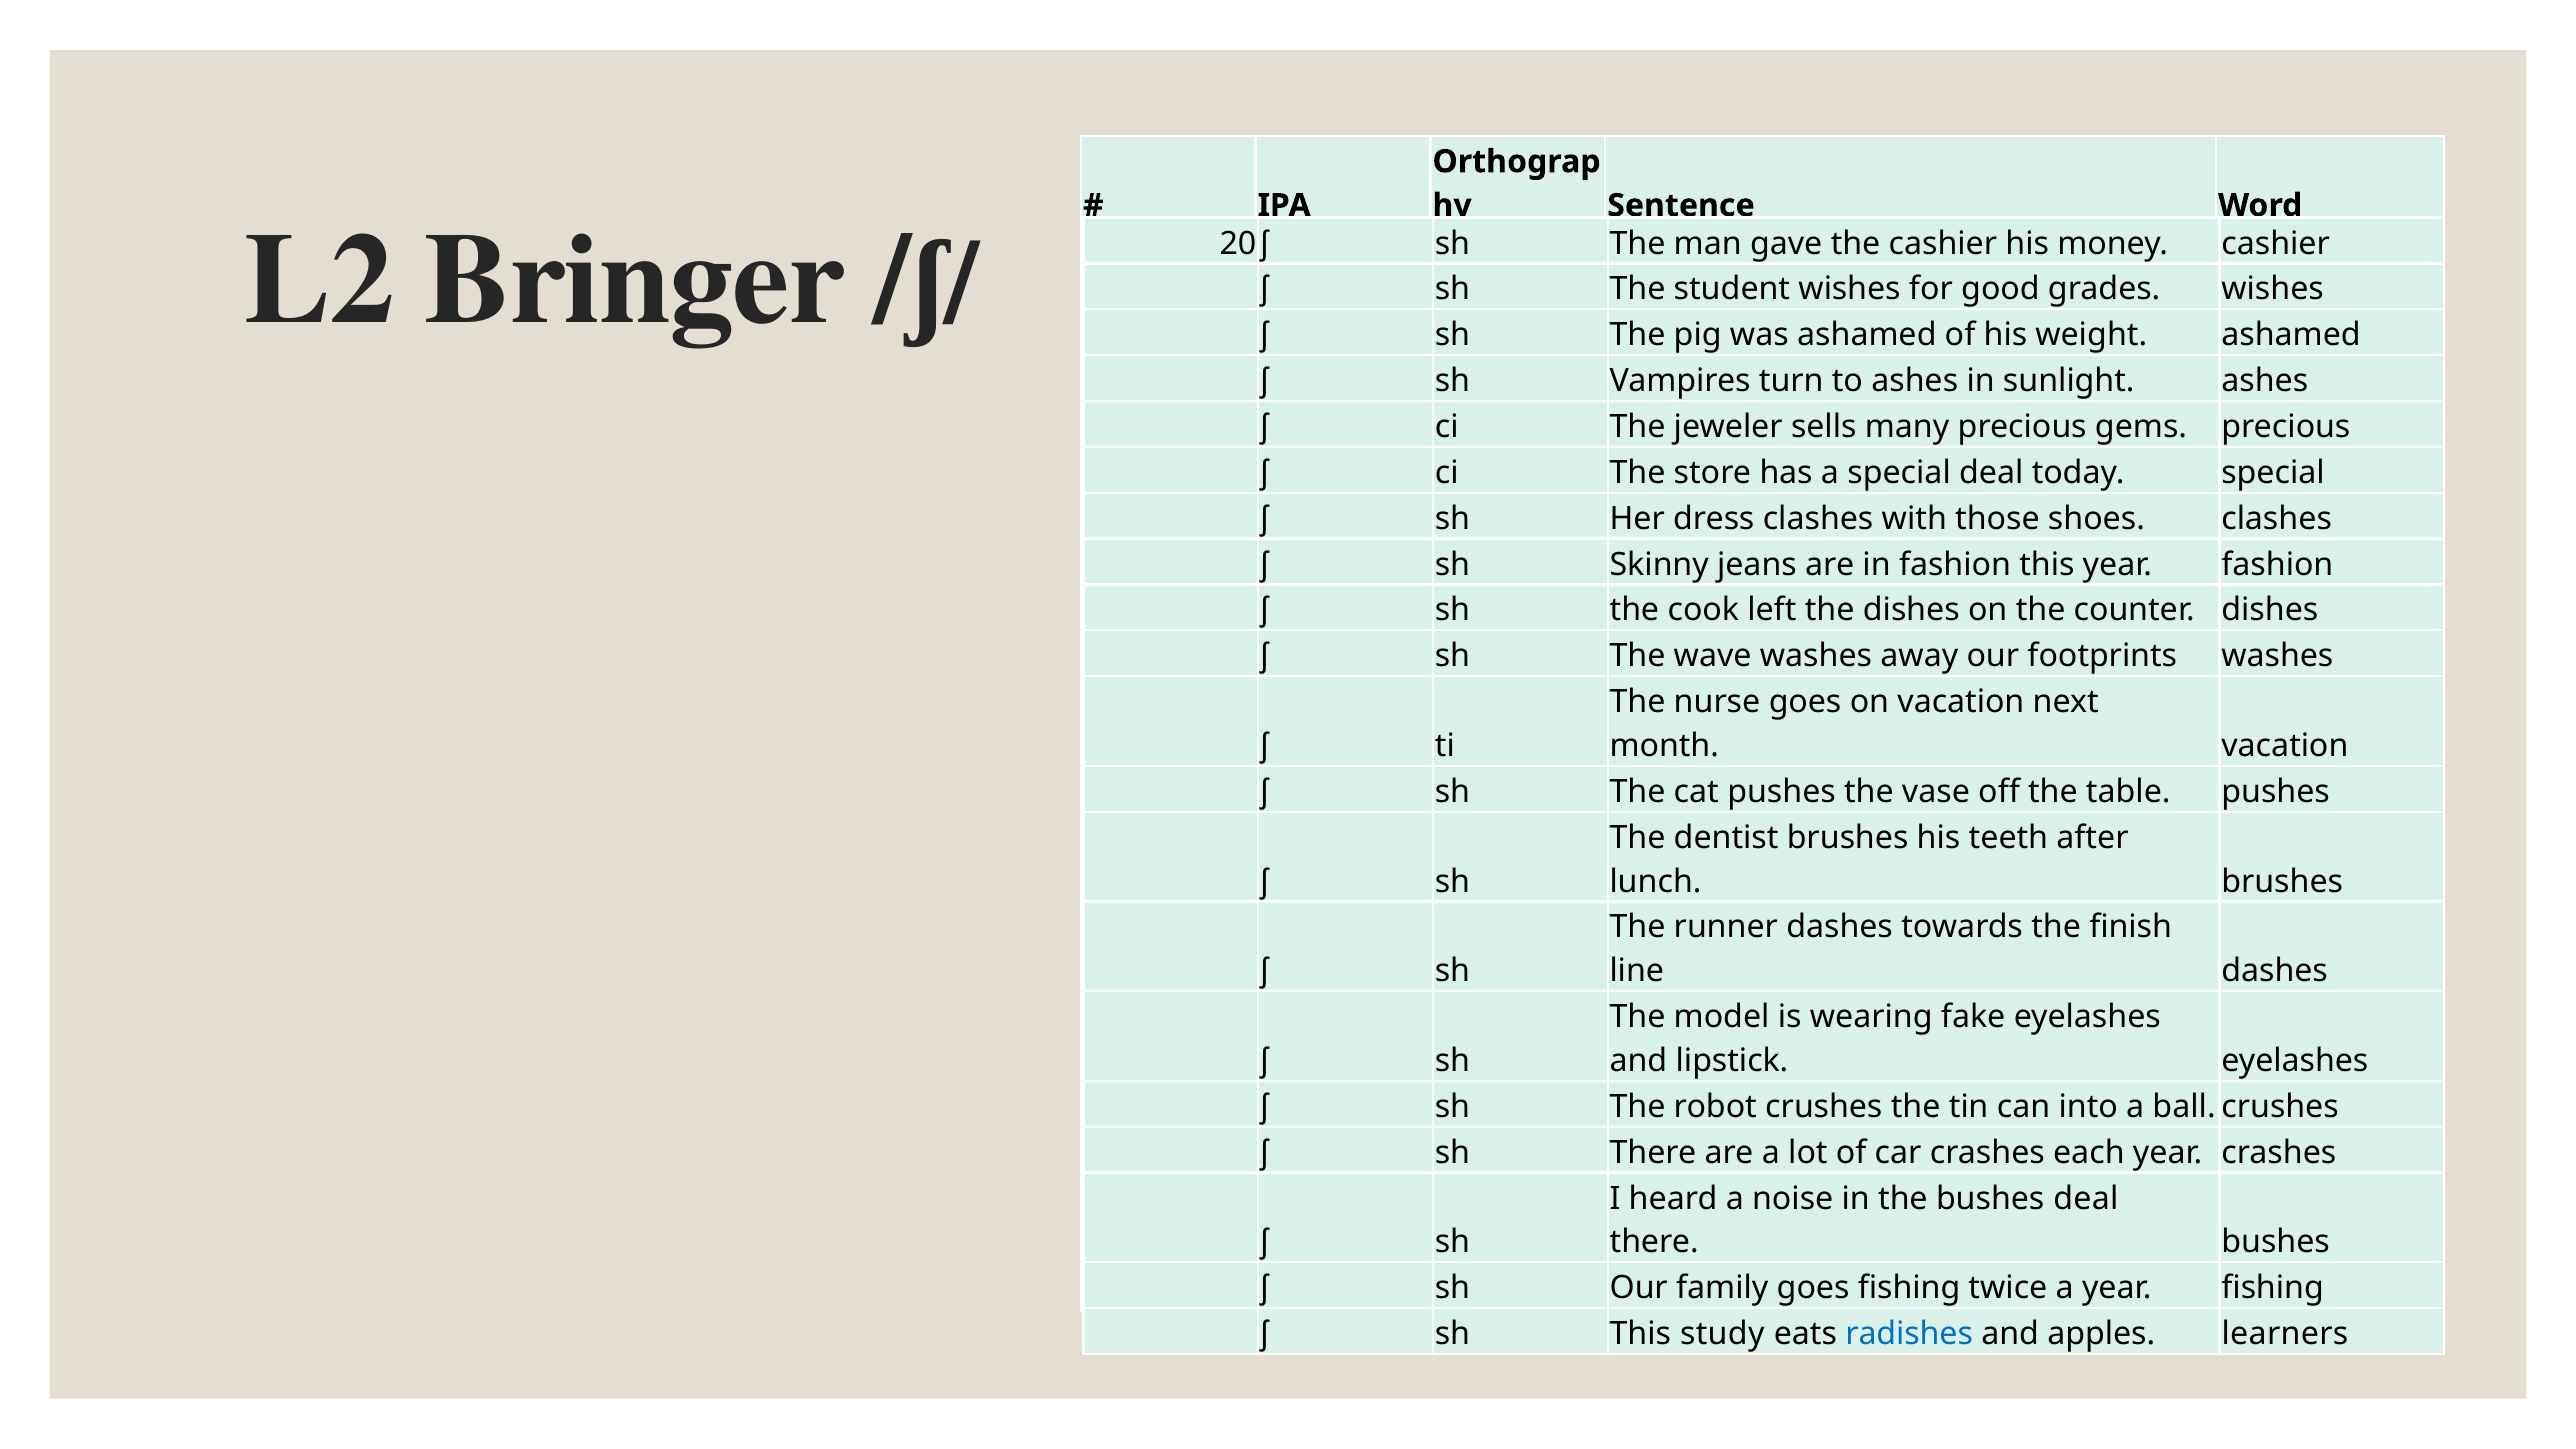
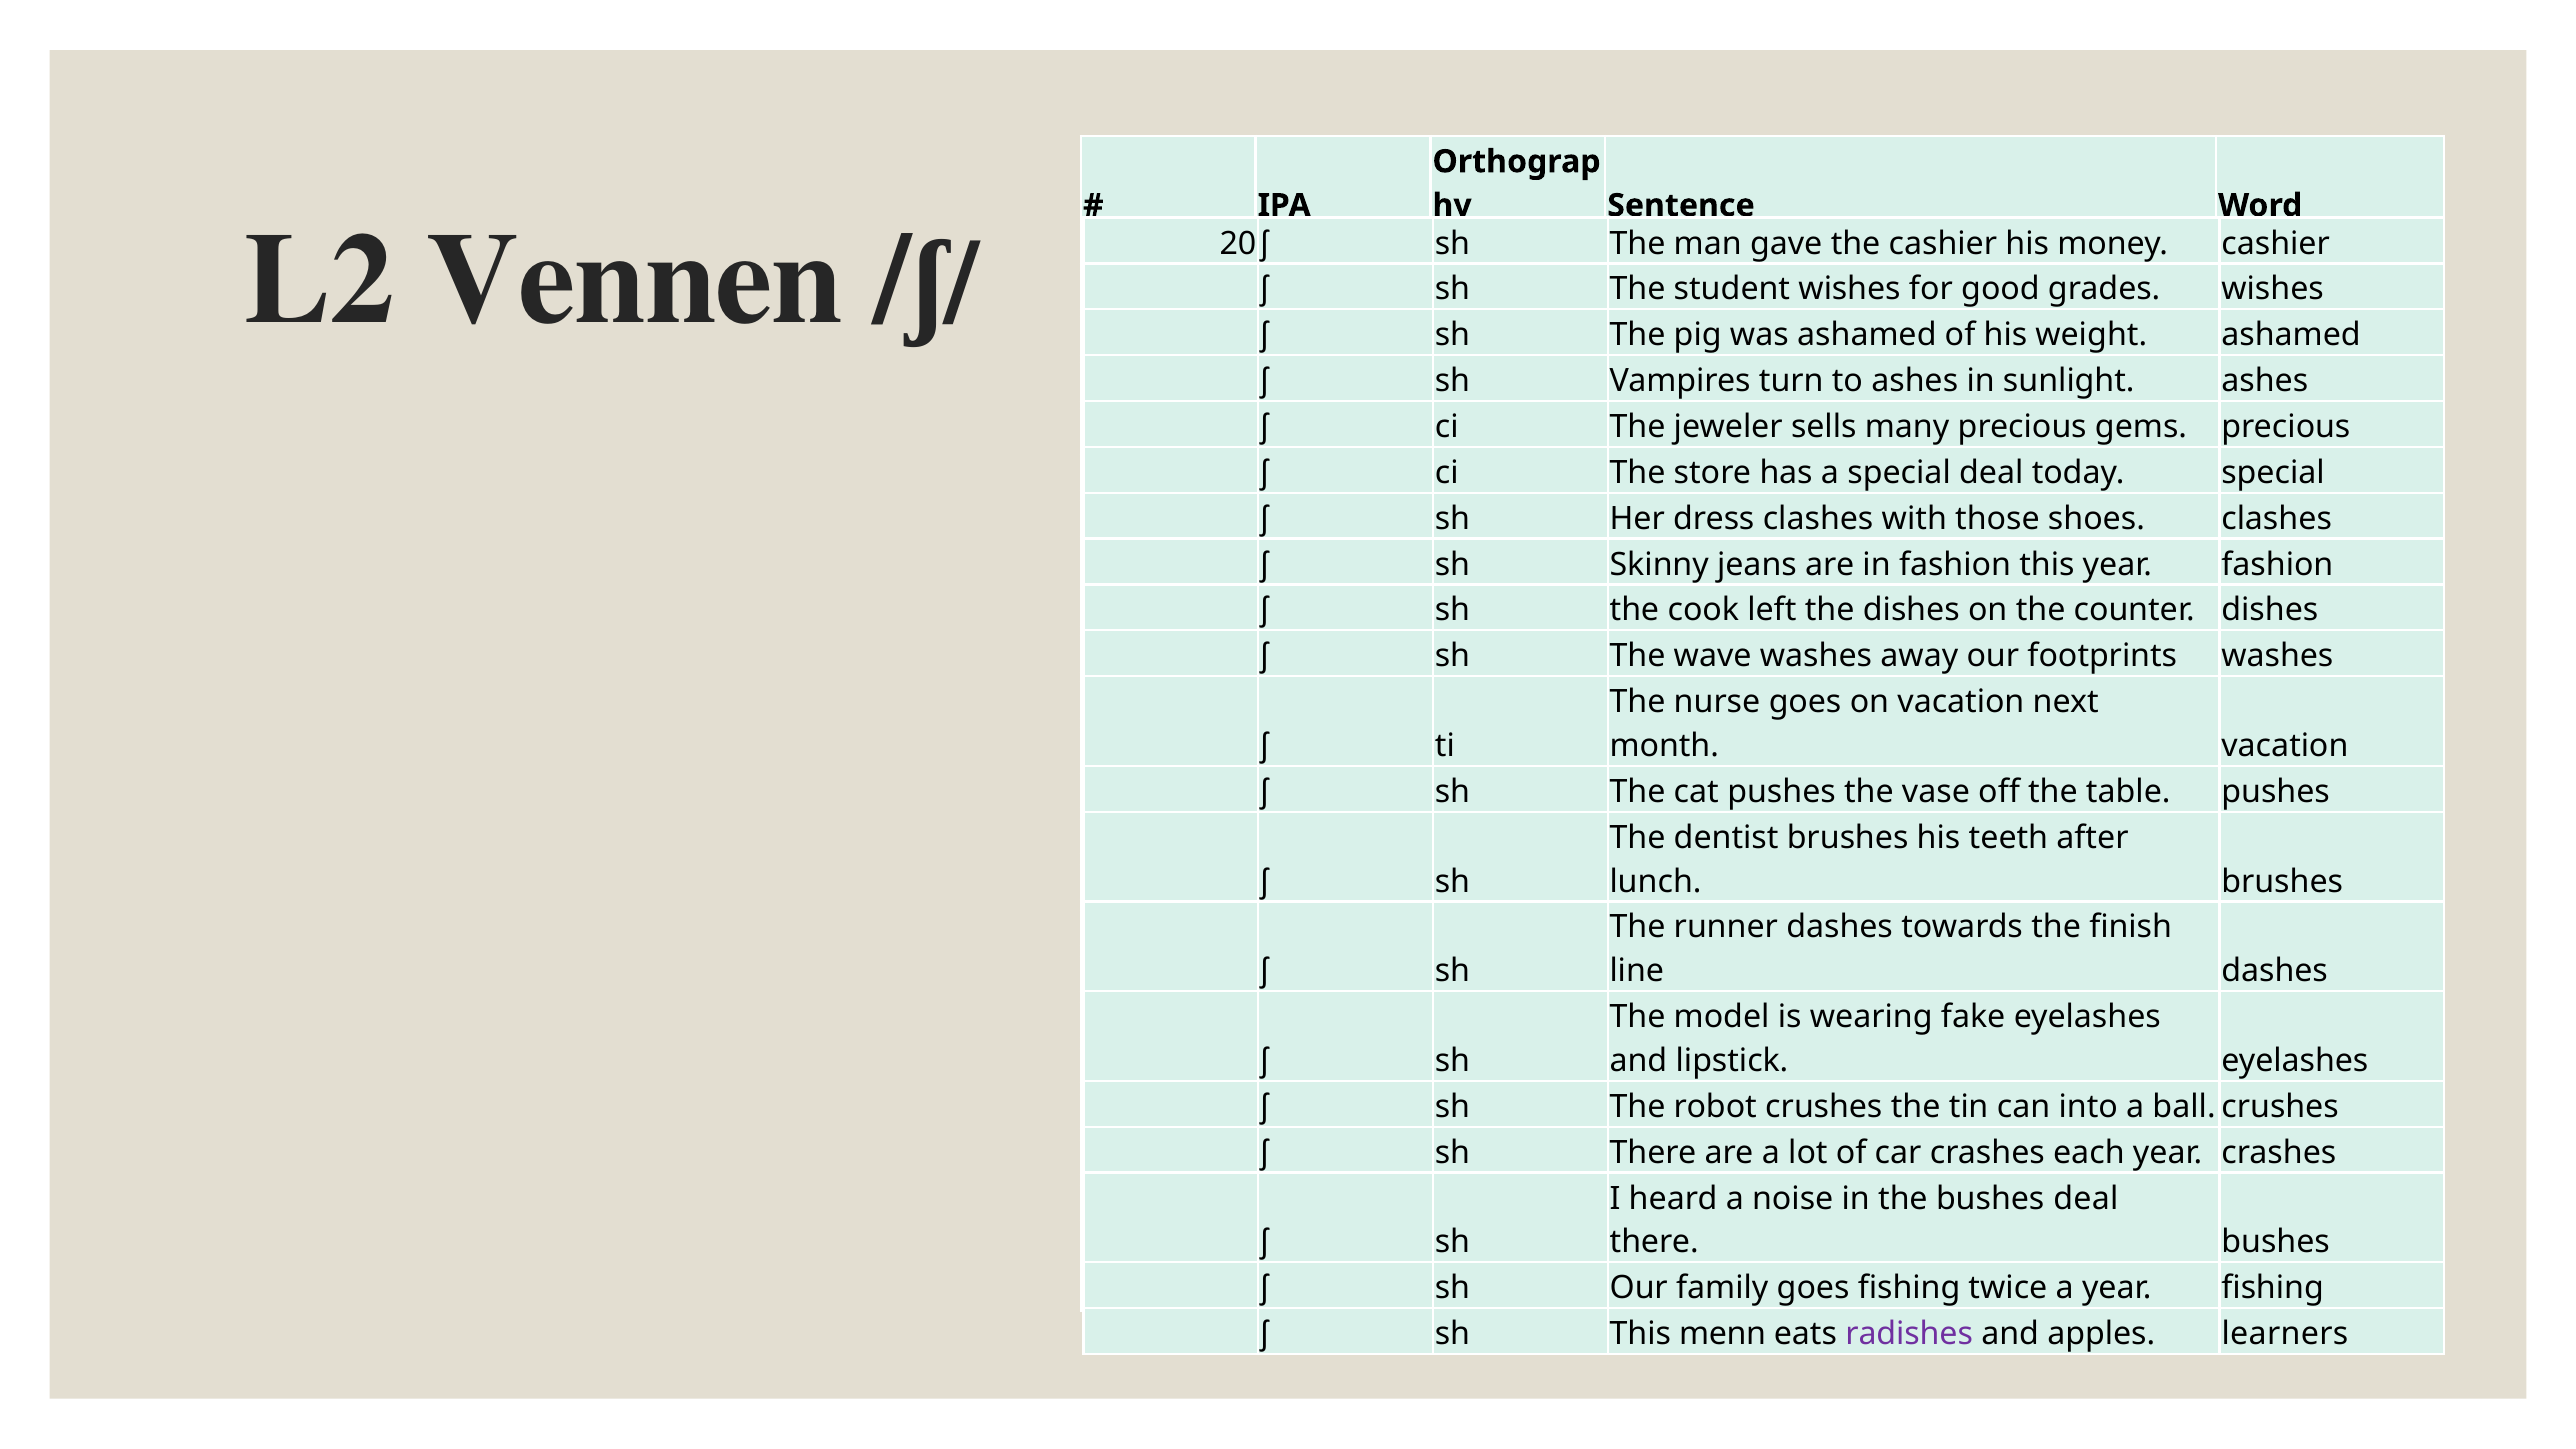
Bringer: Bringer -> Vennen (635, 280)
study: study -> menn (1723, 1334)
radishes colour: blue -> purple (1909, 1334)
